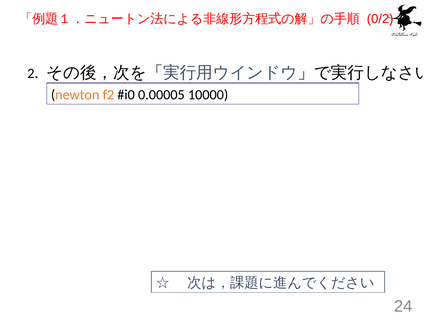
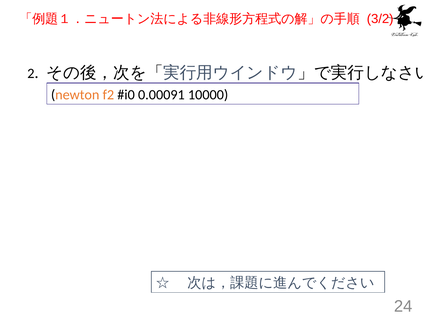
0/2: 0/2 -> 3/2 (380, 19)
0.00005: 0.00005 -> 0.00091 (161, 94)
